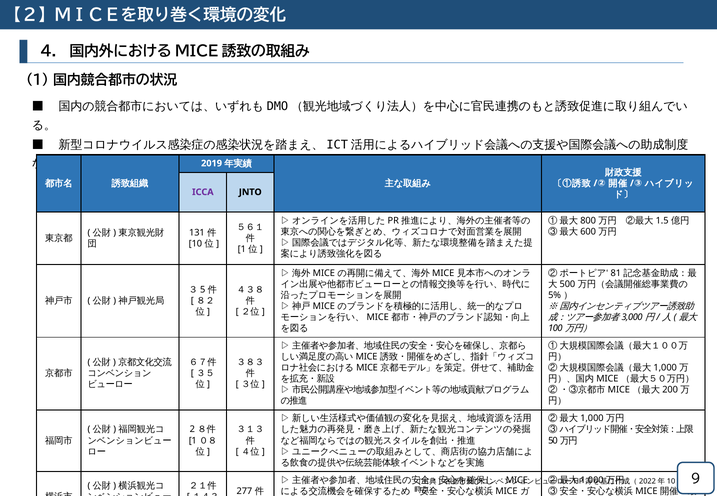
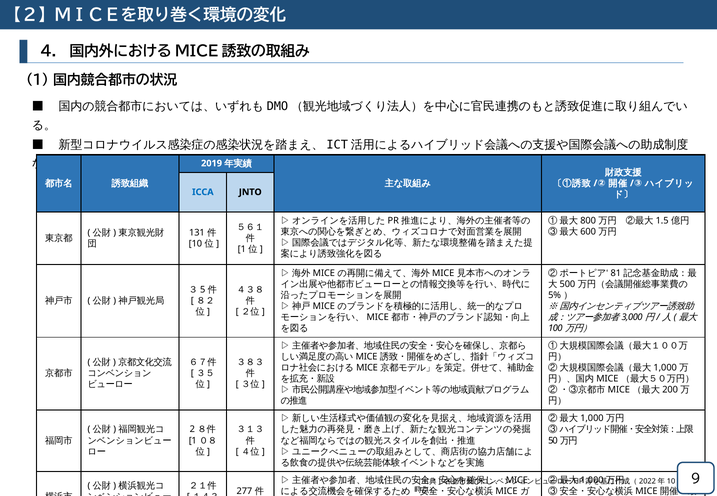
ICCA colour: purple -> blue (203, 192)
